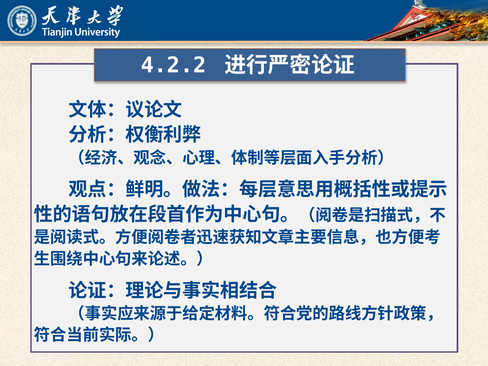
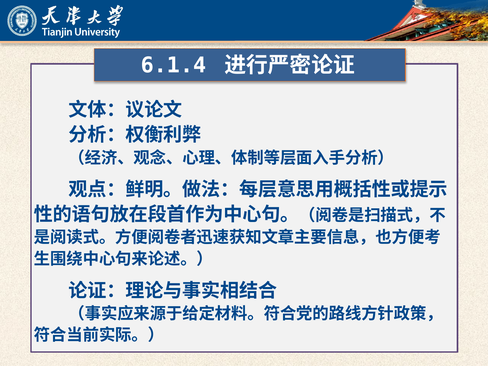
4.2.2: 4.2.2 -> 6.1.4 (173, 65)
